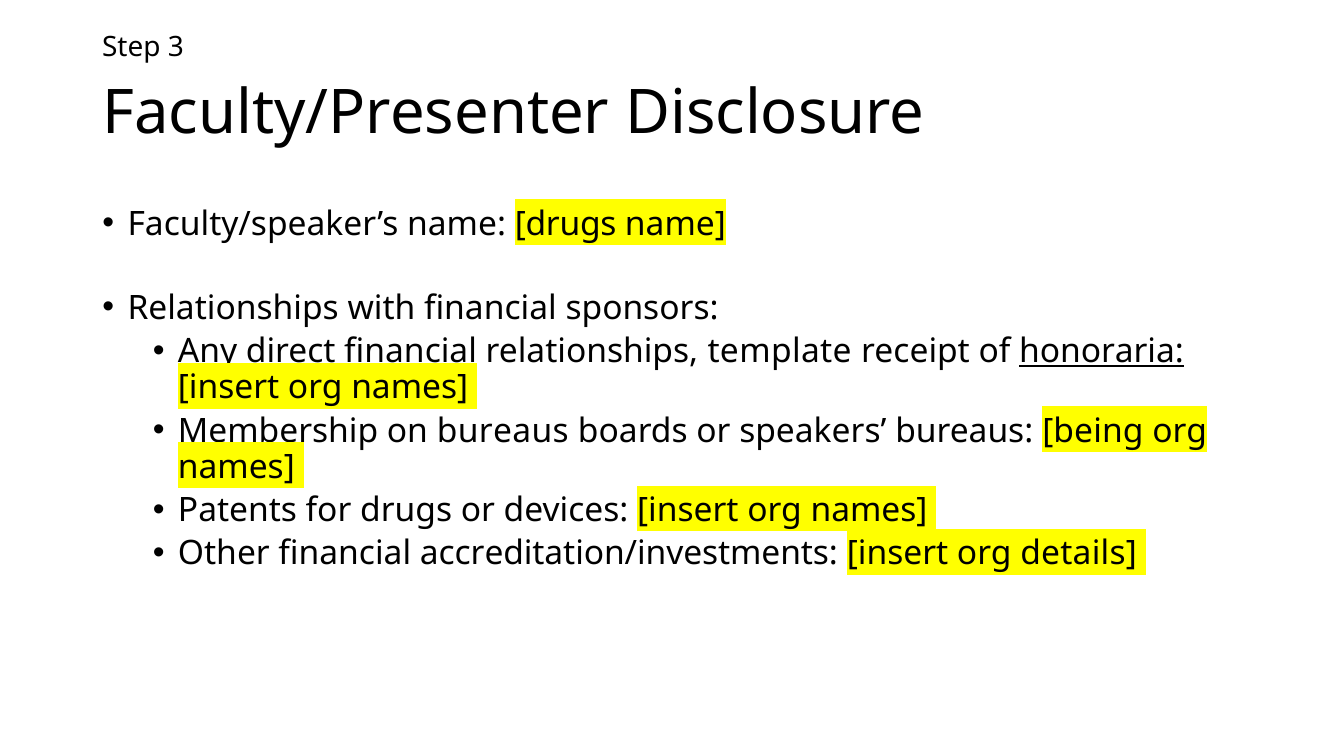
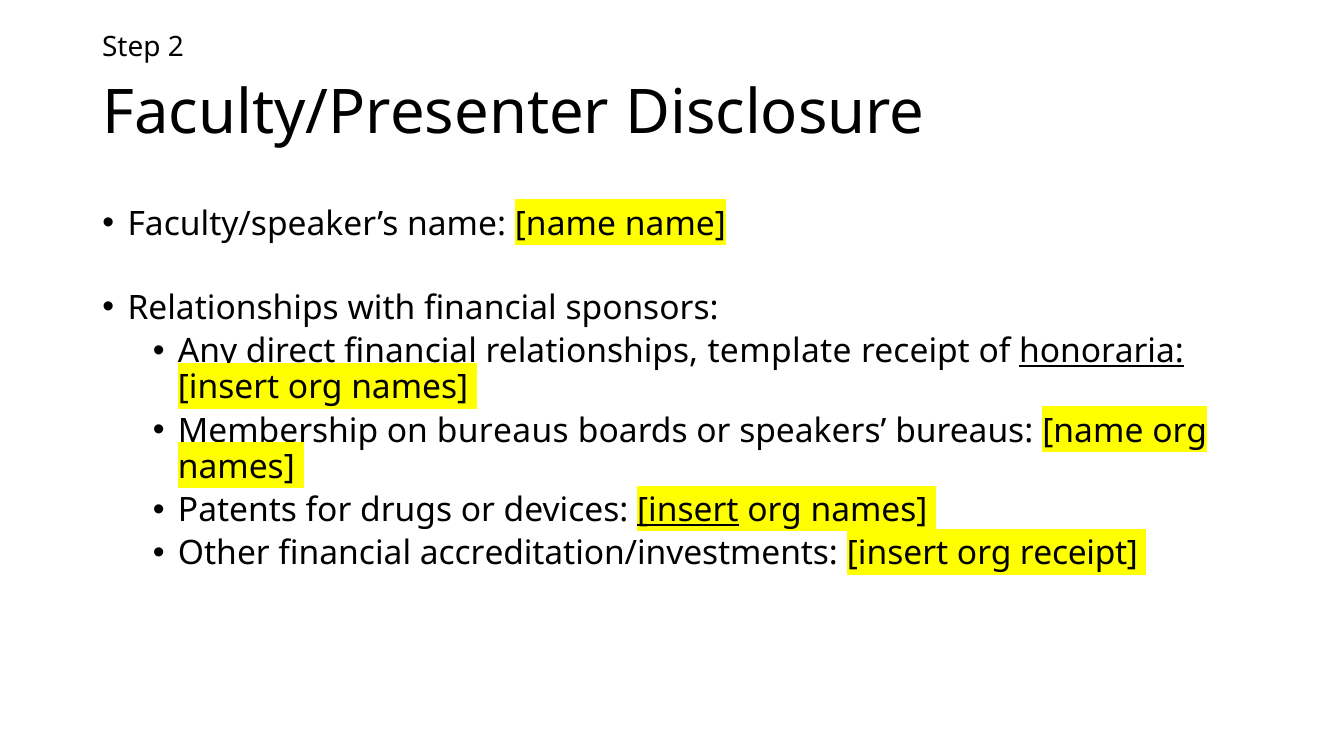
3: 3 -> 2 (176, 48)
Faculty/speaker’s name drugs: drugs -> name (565, 224)
bureaus being: being -> name (1093, 431)
insert underline: none -> present (688, 510)
org details: details -> receipt (1079, 553)
